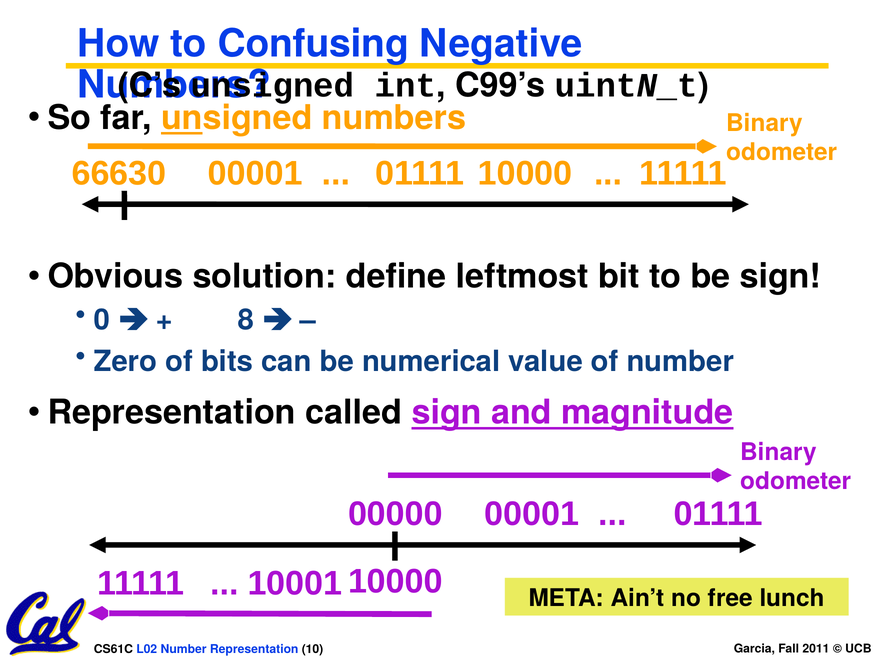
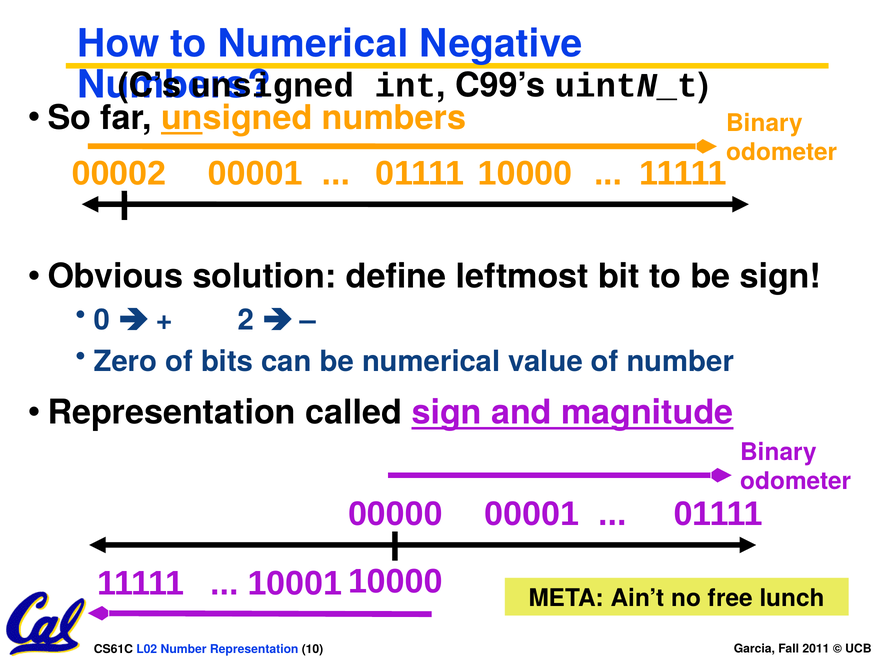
to Confusing: Confusing -> Numerical (313, 44)
66630: 66630 -> 00002 (119, 173)
8: 8 -> 2 (246, 320)
